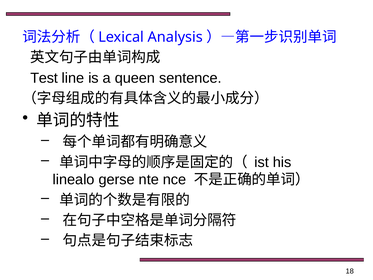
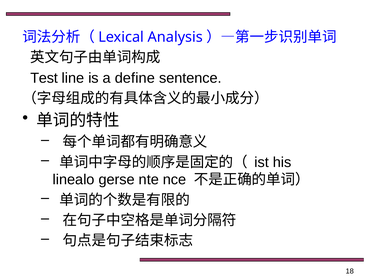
queen: queen -> define (135, 78)
